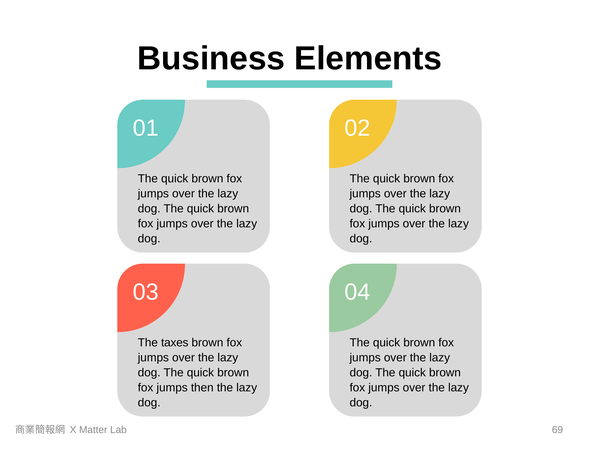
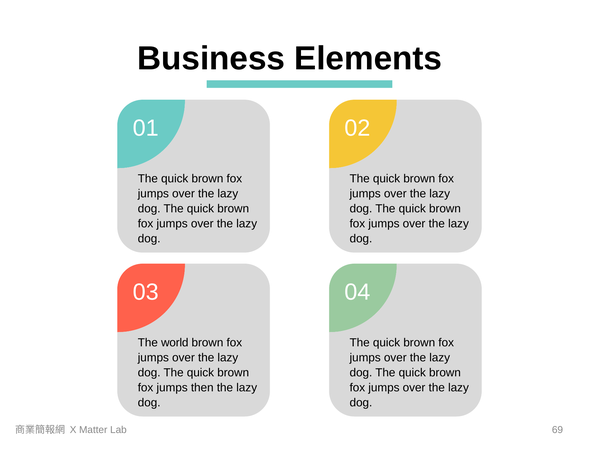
taxes: taxes -> world (175, 342)
